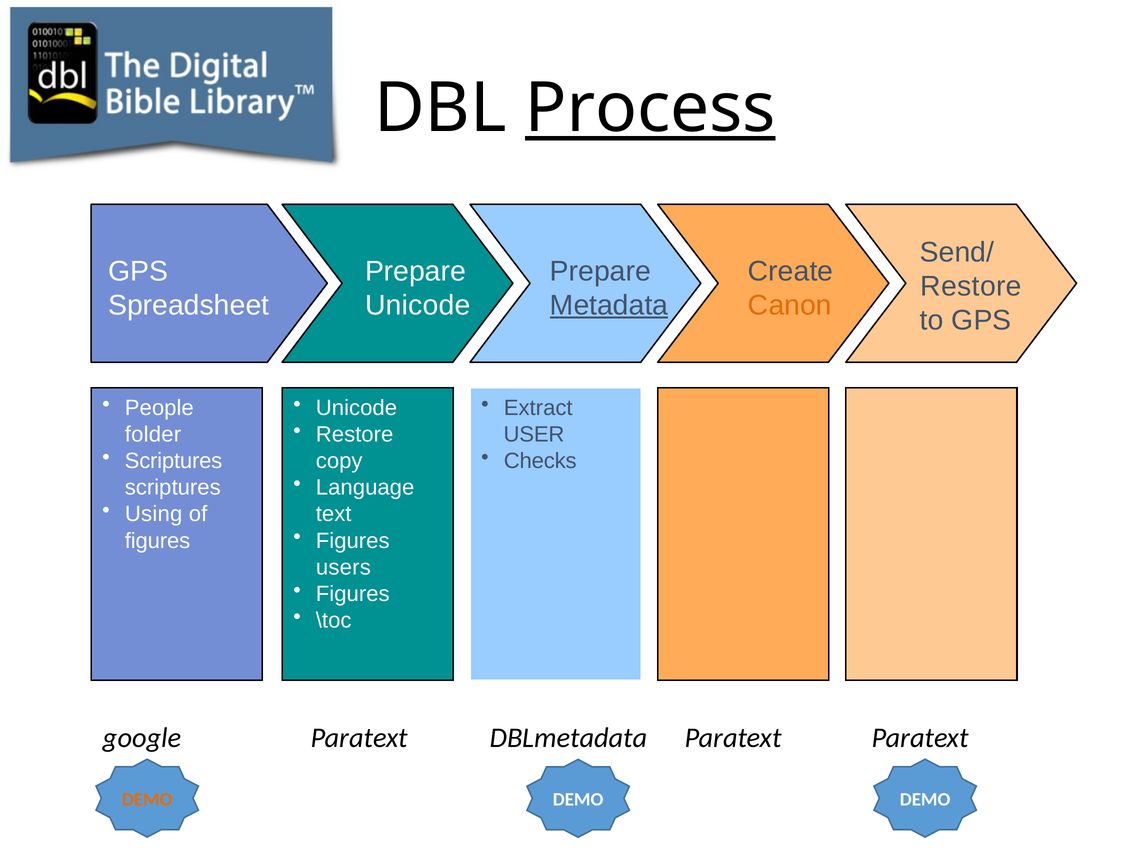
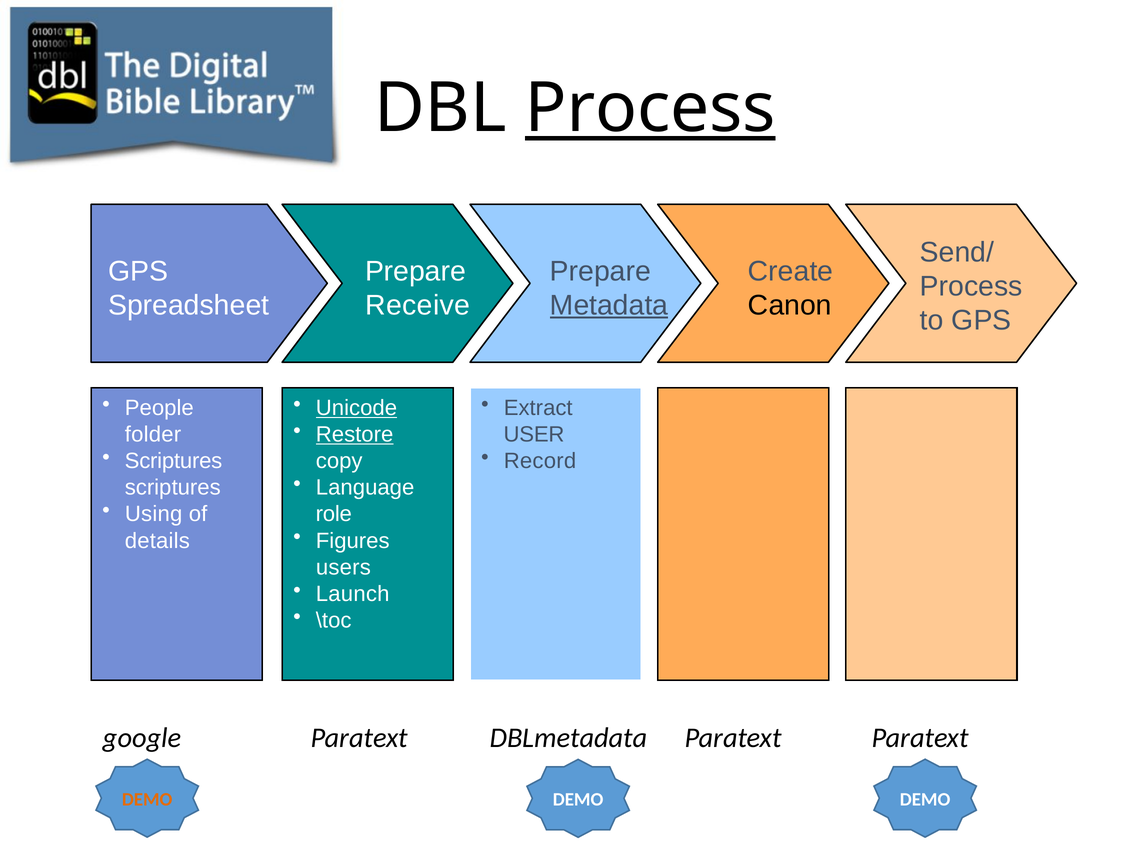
Restore: Restore -> Process (971, 287)
Unicode: Unicode -> Receive (418, 305)
Canon colour: orange -> black (790, 305)
Unicode underline: none -> present (356, 408)
Restore underline: none -> present (355, 435)
Checks: Checks -> Record (540, 461)
text: text -> role (334, 514)
figures: figures -> details (157, 541)
Figures: Figures -> Launch (353, 594)
